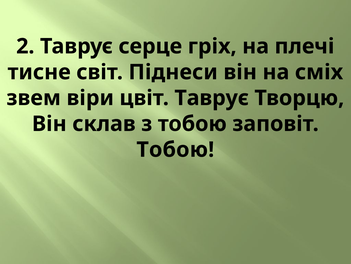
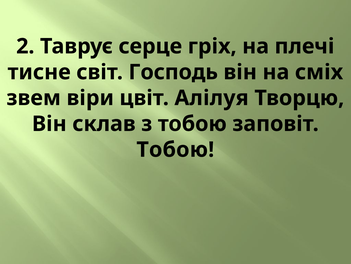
Піднеси: Піднеси -> Господь (173, 72)
цвіт Таврує: Таврує -> Алілуя (212, 98)
